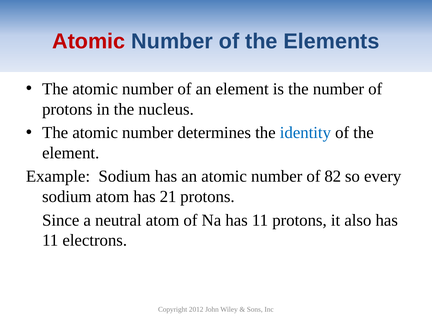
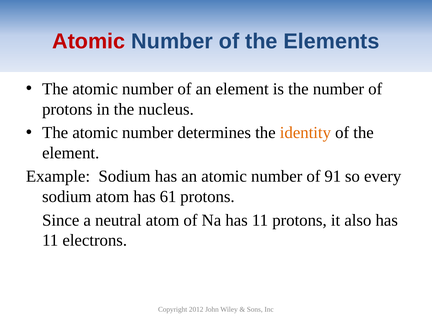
identity colour: blue -> orange (305, 133)
82: 82 -> 91 (333, 176)
21: 21 -> 61 (168, 197)
